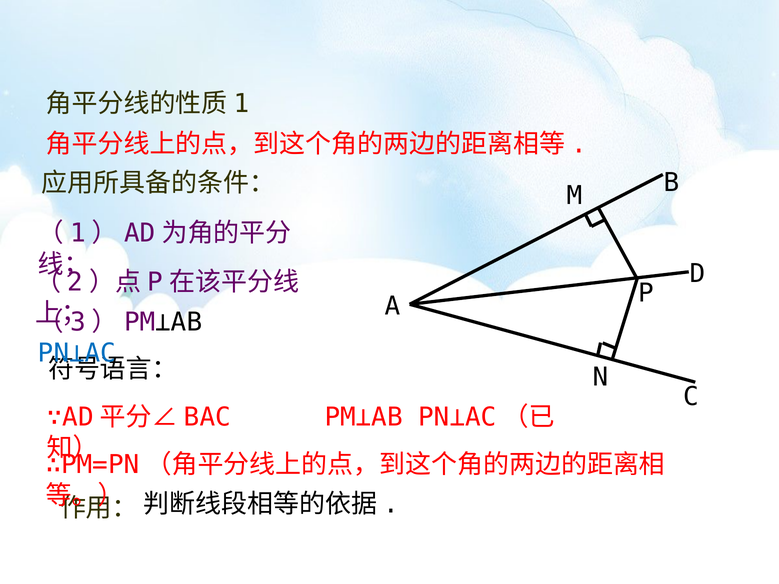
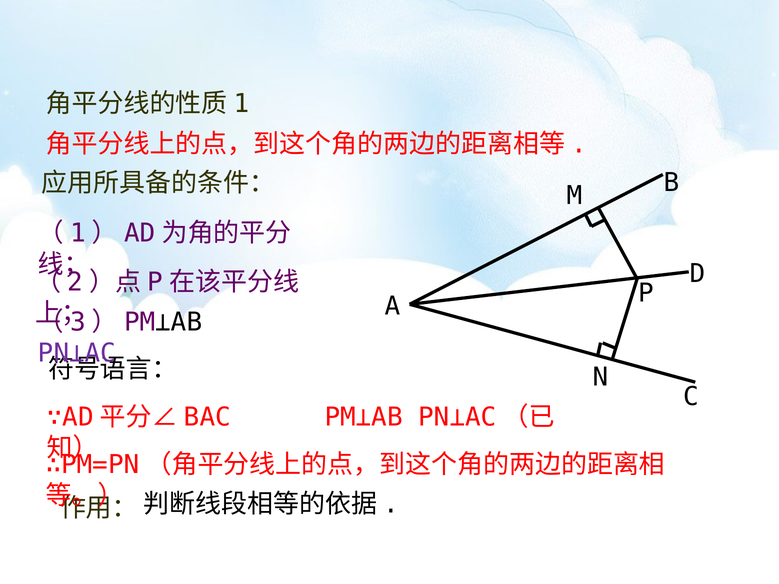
PN⊥AC colour: blue -> purple (77, 354)
